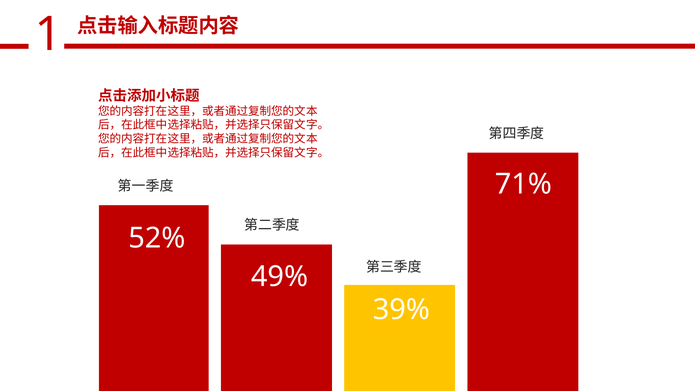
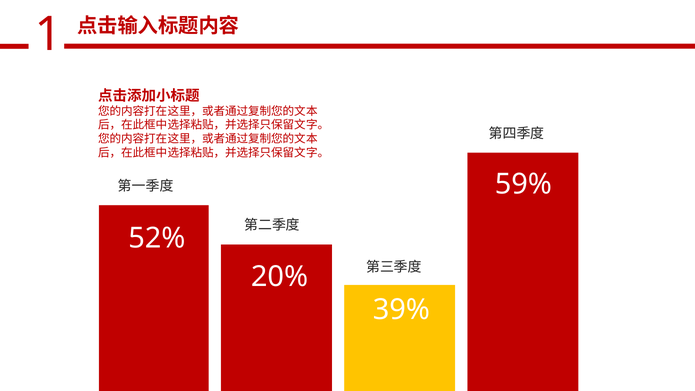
71%: 71% -> 59% (523, 184)
49%: 49% -> 20% (280, 277)
